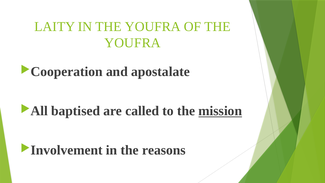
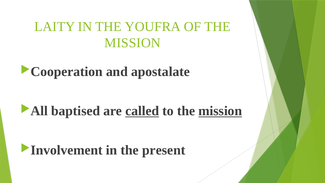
YOUFRA: YOUFRA -> MISSION (133, 43)
called underline: none -> present (142, 111)
reasons: reasons -> present (164, 150)
